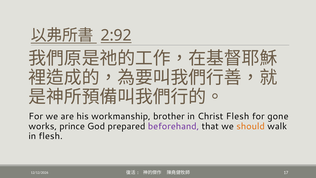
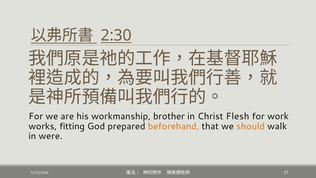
2:92: 2:92 -> 2:30 (116, 35)
gone: gone -> work (278, 116)
prince: prince -> fitting (72, 126)
beforehand colour: purple -> orange (174, 126)
in flesh: flesh -> were (51, 136)
